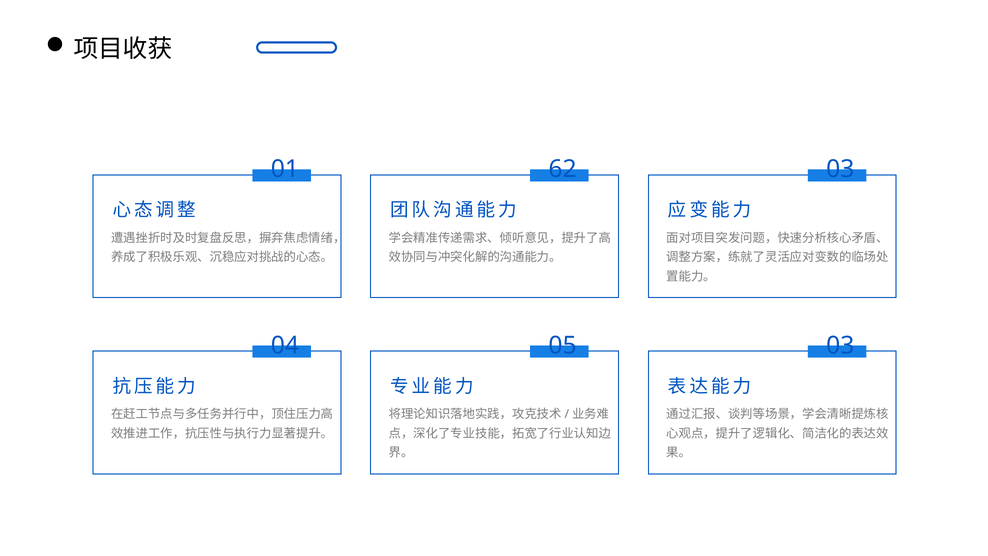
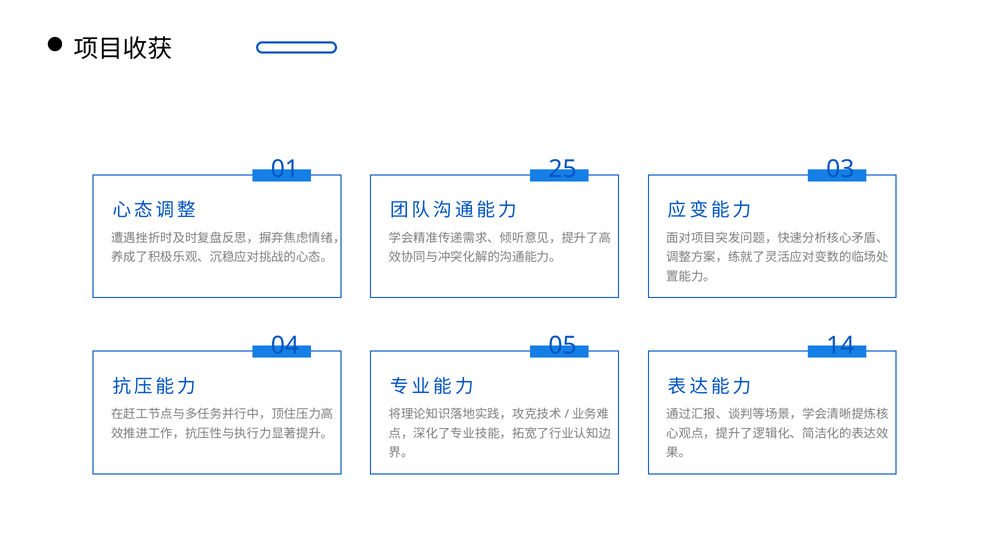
62: 62 -> 25 (563, 169)
05 03: 03 -> 14 (840, 345)
